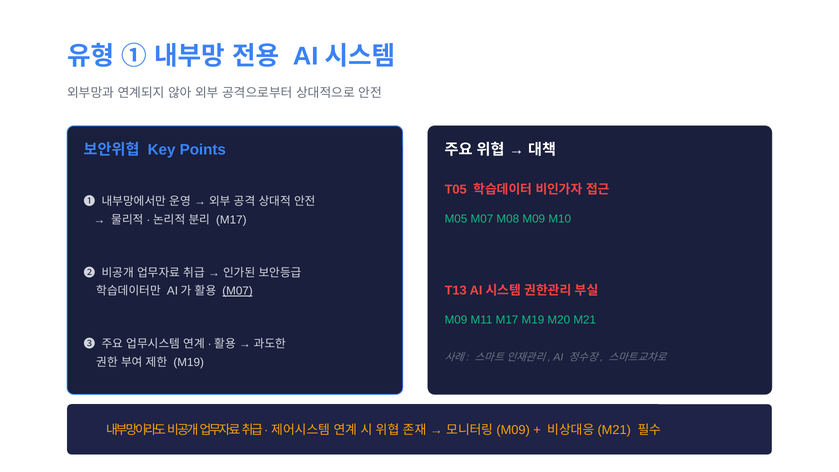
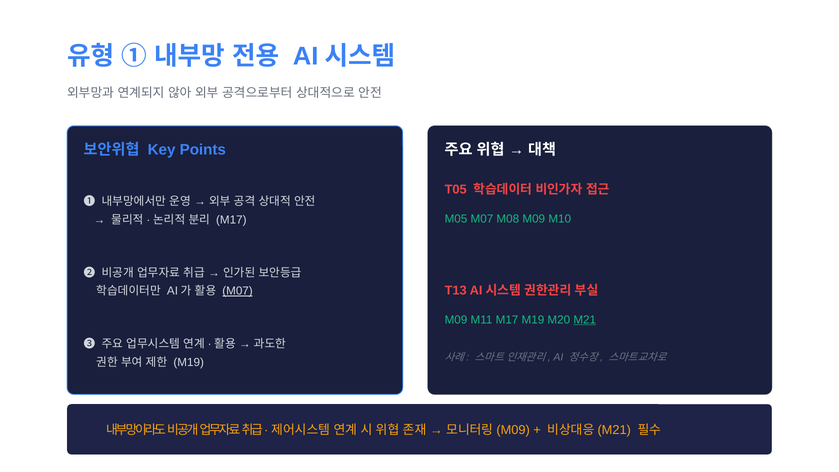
M21 underline: none -> present (585, 320)
